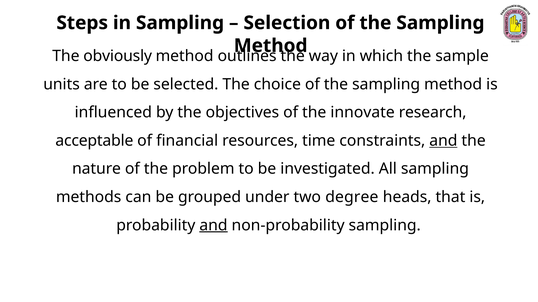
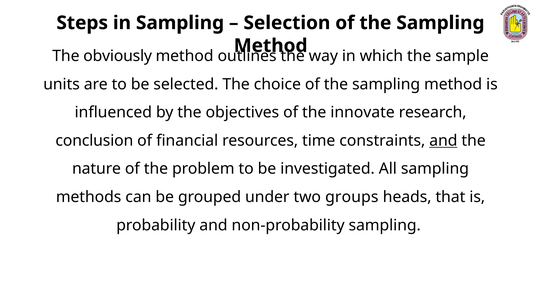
acceptable: acceptable -> conclusion (94, 141)
degree: degree -> groups (352, 197)
and underline: present -> none (213, 226)
